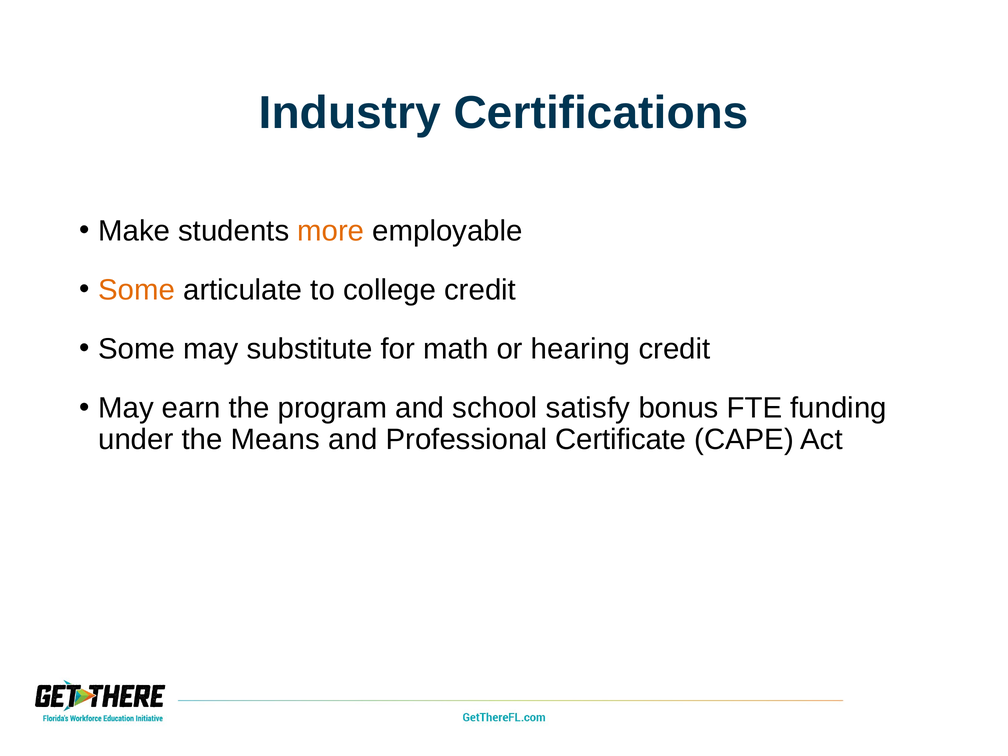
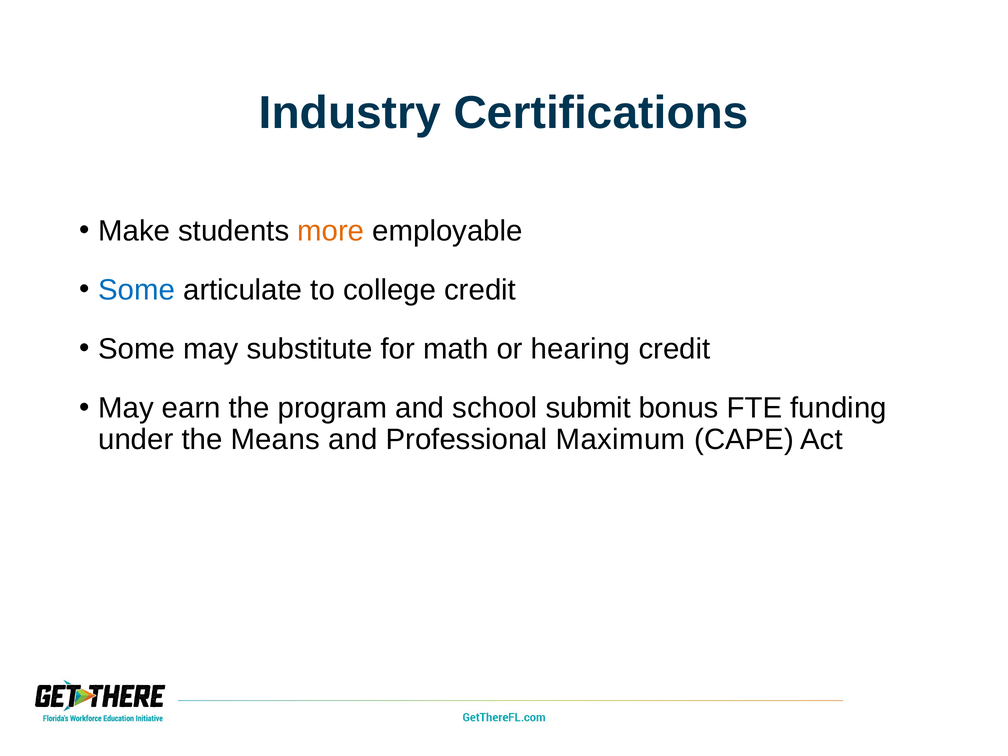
Some colour: orange -> blue (137, 290)
satisfy: satisfy -> submit (588, 408)
Certificate: Certificate -> Maximum (621, 440)
